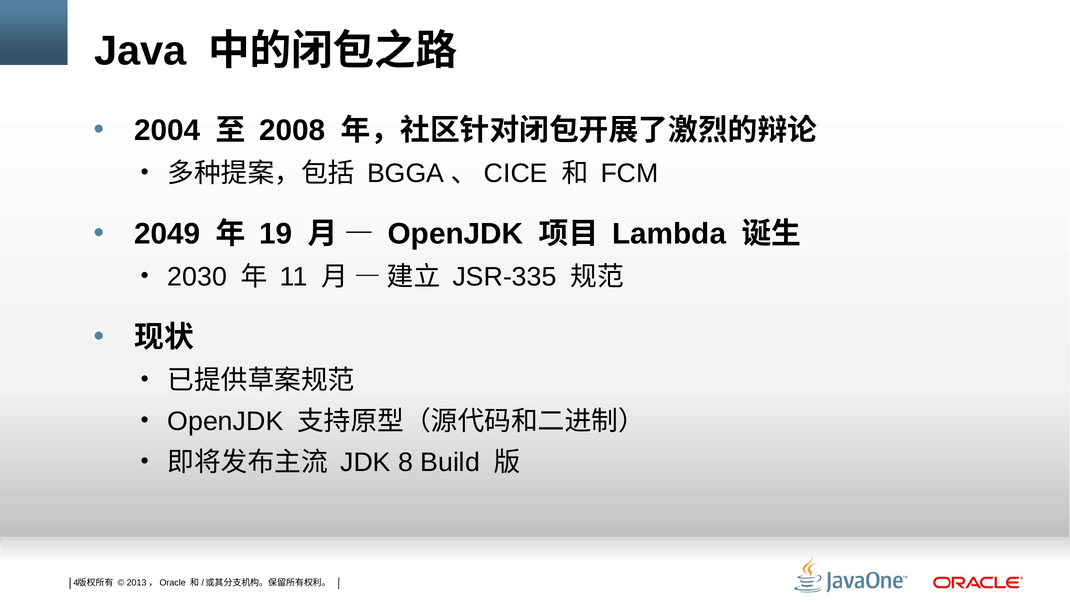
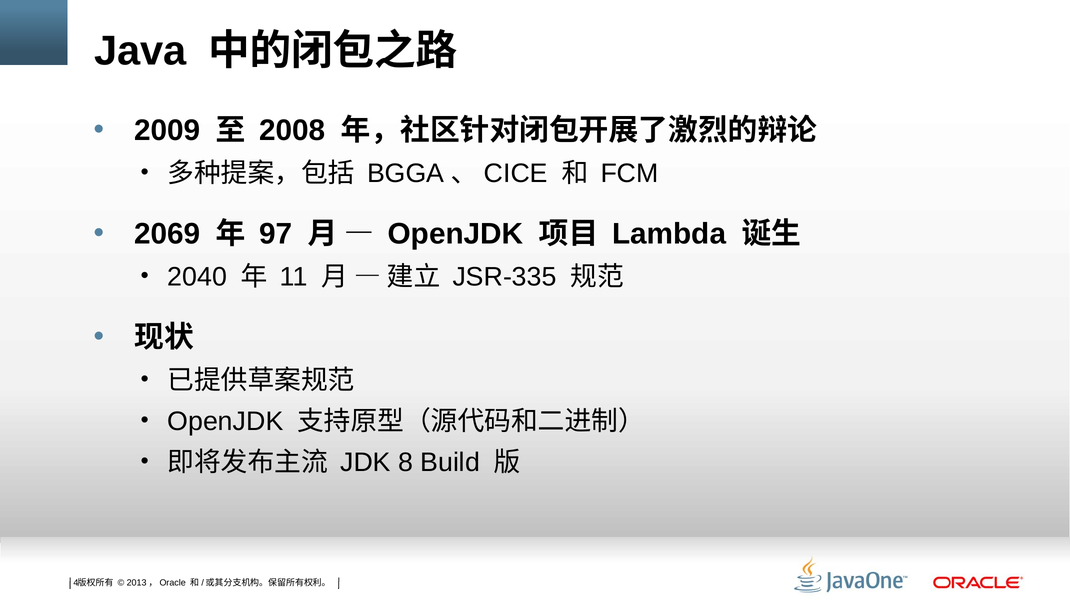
2004: 2004 -> 2009 (167, 131)
2049: 2049 -> 2069 (167, 234)
19: 19 -> 97 (276, 234)
2030: 2030 -> 2040 (197, 277)
